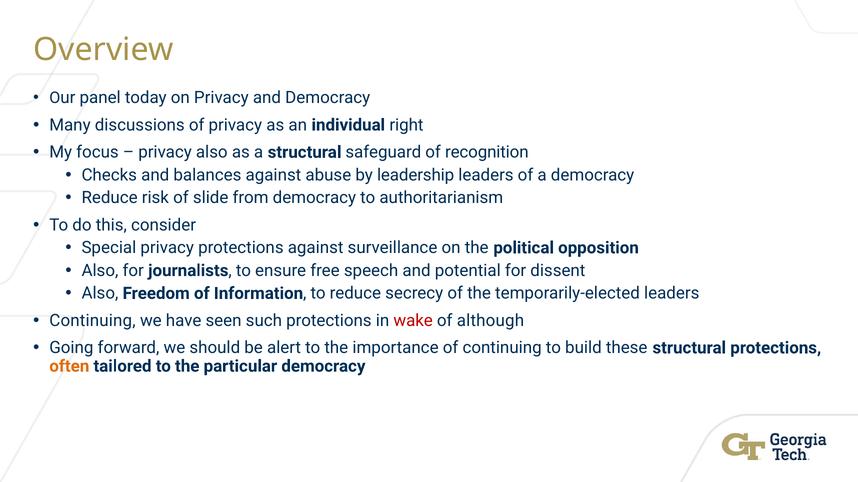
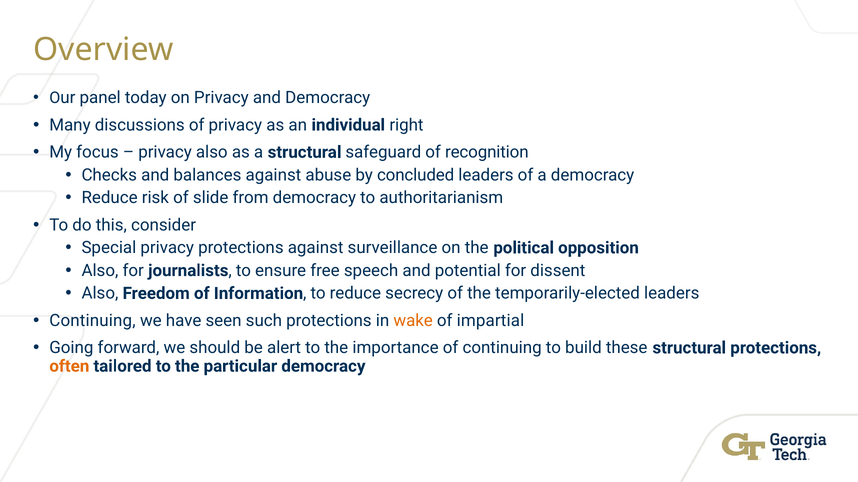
leadership: leadership -> concluded (416, 175)
wake colour: red -> orange (413, 321)
although: although -> impartial (490, 321)
